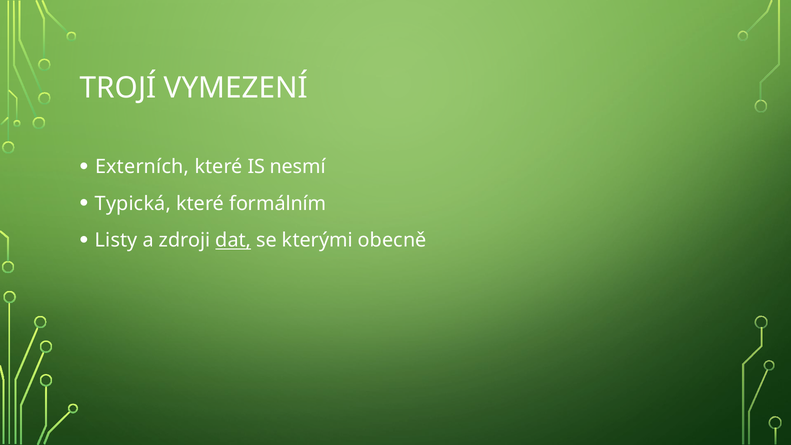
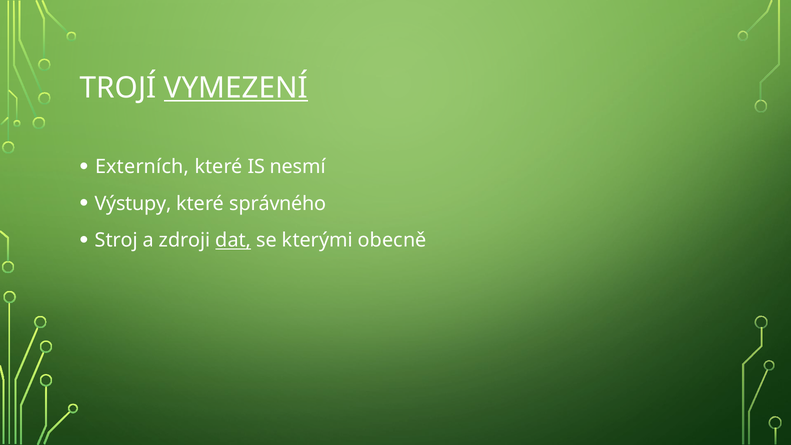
VYMEZENÍ underline: none -> present (236, 88)
Typická: Typická -> Výstupy (133, 204)
formálním: formálním -> správného (278, 204)
Listy: Listy -> Stroj (116, 240)
